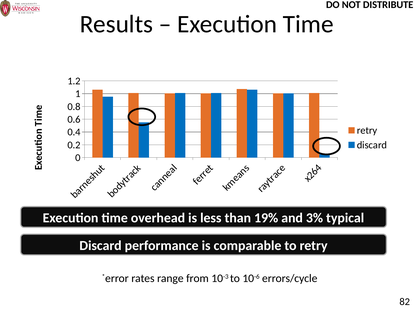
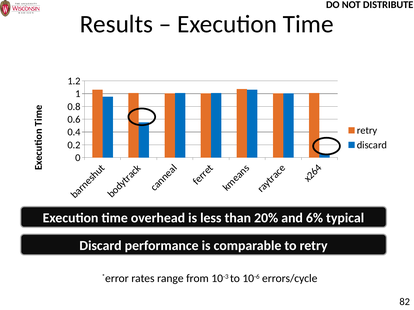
19%: 19% -> 20% (266, 218)
3%: 3% -> 6% (315, 218)
